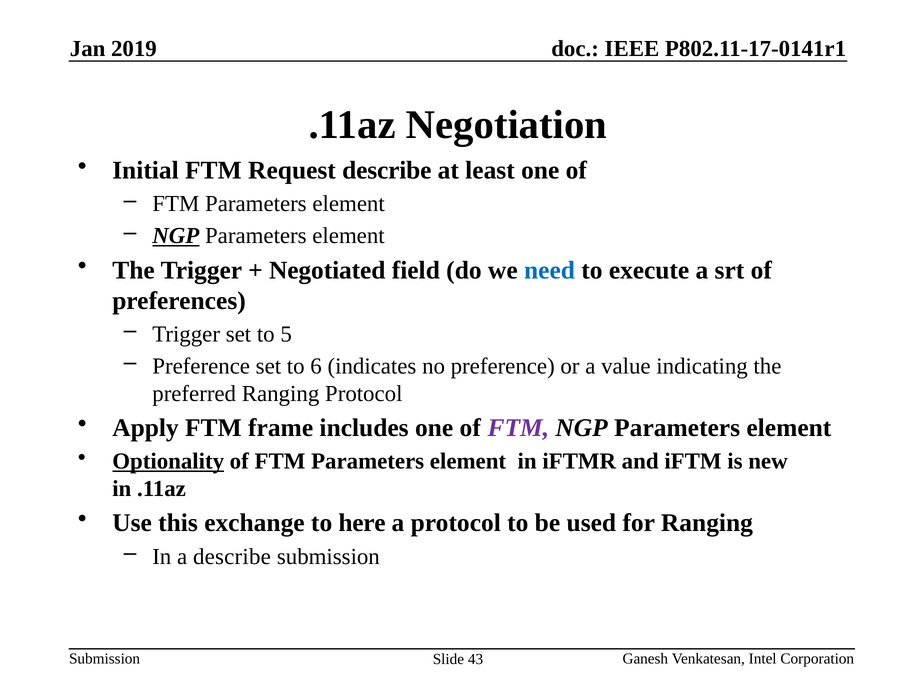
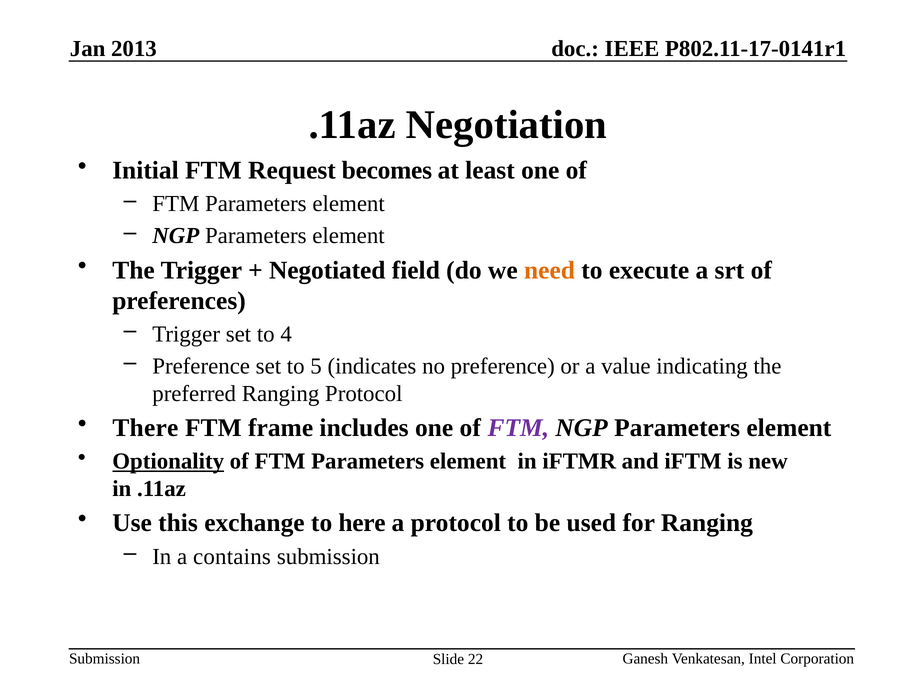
2019: 2019 -> 2013 (134, 49)
Request describe: describe -> becomes (387, 170)
NGP underline: present -> none (176, 236)
need colour: blue -> orange (549, 270)
5: 5 -> 4 (286, 334)
6: 6 -> 5 (316, 366)
Apply: Apply -> There (145, 428)
a describe: describe -> contains (232, 557)
43: 43 -> 22 (476, 659)
